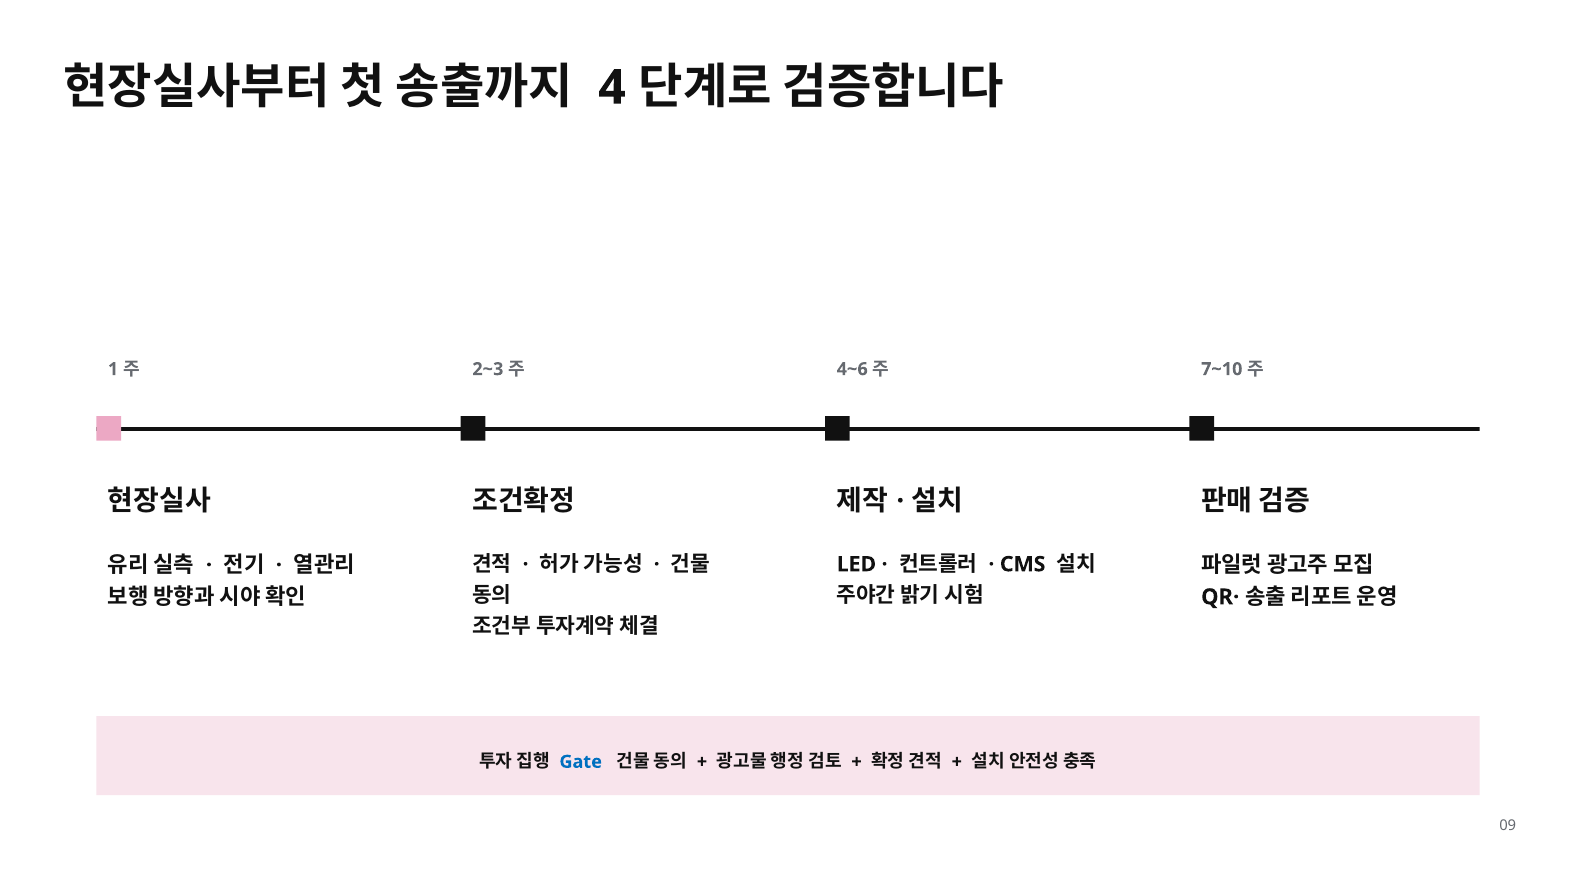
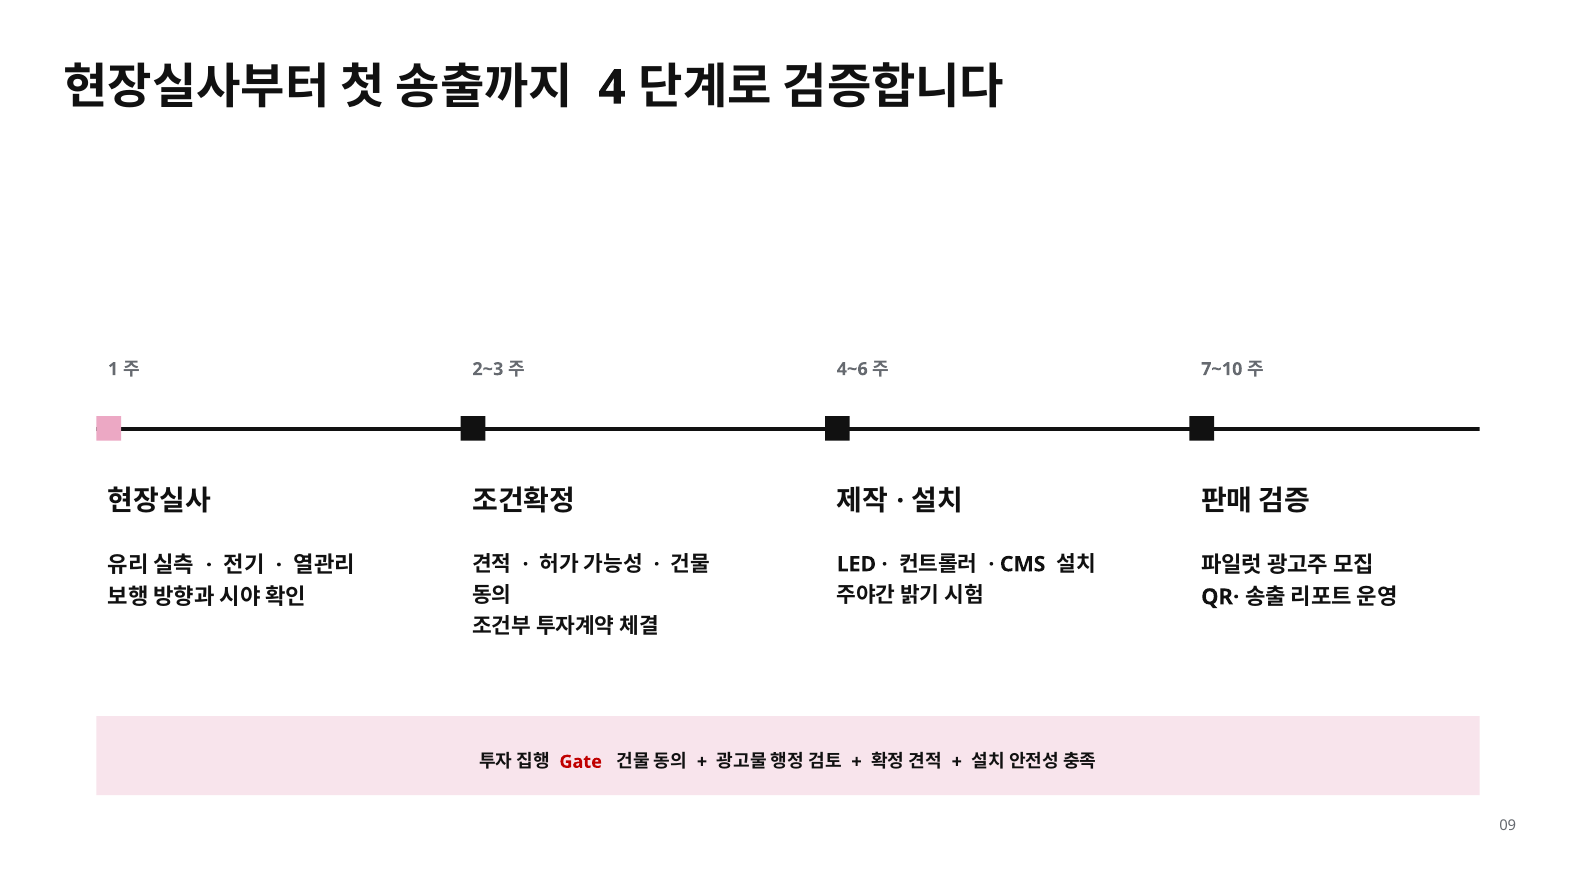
Gate colour: blue -> red (581, 762)
